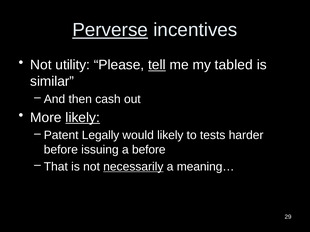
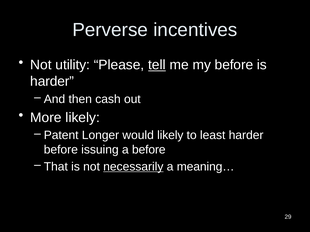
Perverse underline: present -> none (110, 30)
my tabled: tabled -> before (234, 65)
similar: similar -> harder (52, 82)
likely underline: present -> none (83, 118)
Legally: Legally -> Longer (101, 136)
tests: tests -> least (213, 136)
